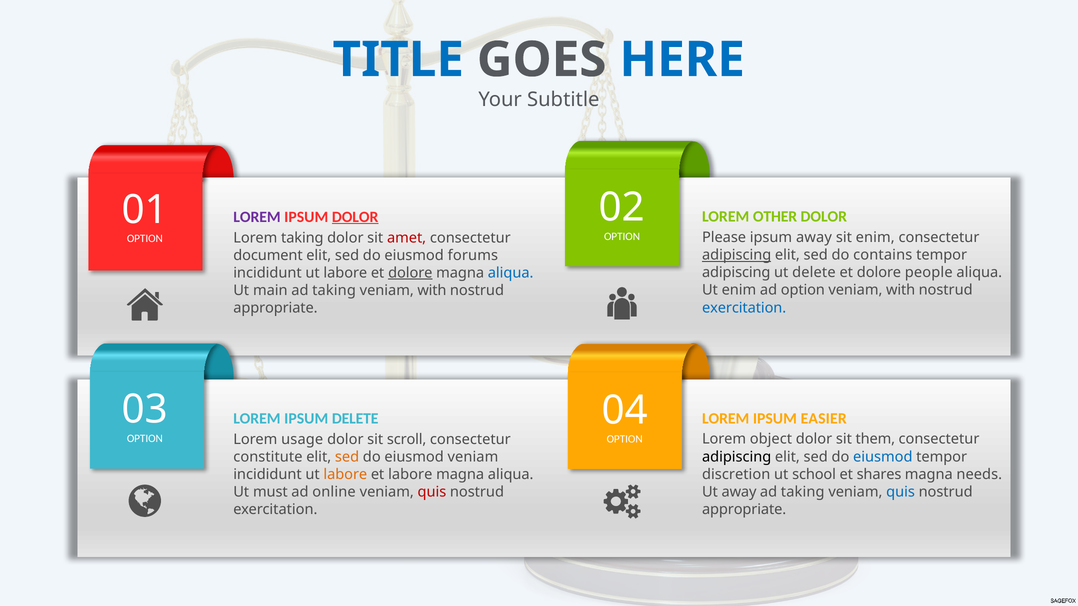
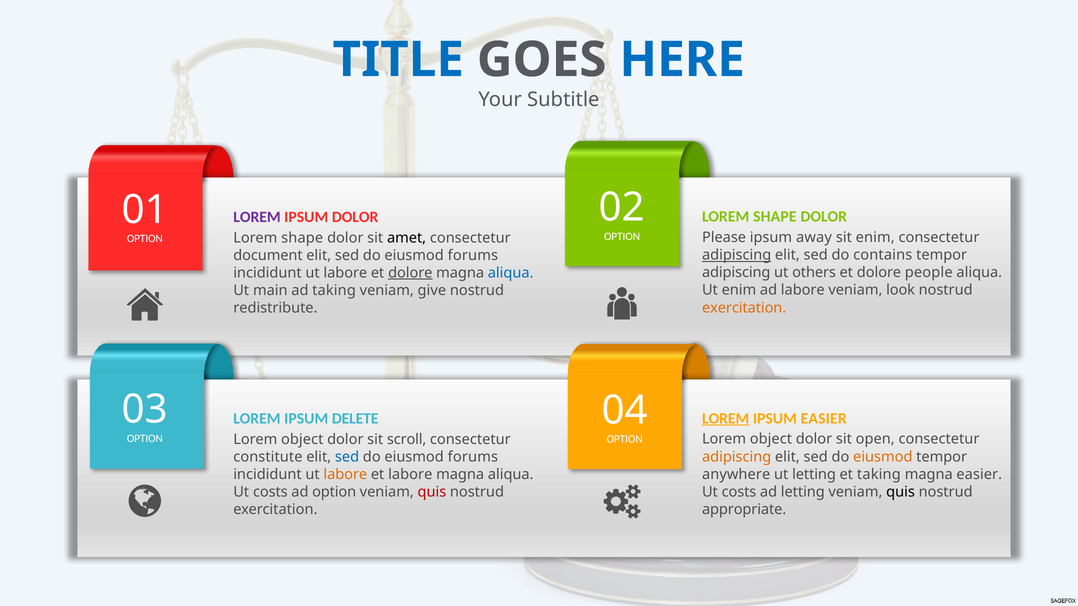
OTHER: OTHER -> SHAPE (775, 217)
DOLOR underline: present -> none (355, 217)
taking: taking -> shape (302, 238)
amet colour: red -> black (407, 238)
ut delete: delete -> others (814, 273)
ad option: option -> labore (803, 290)
with: with -> look (901, 290)
with: with -> give (432, 290)
exercitation colour: blue -> orange (744, 308)
appropriate: appropriate -> redistribute (275, 308)
LOREM underline: none -> present (726, 419)
usage: usage -> object (302, 440)
them: them -> open (875, 439)
adipiscing colour: black -> orange (737, 457)
eiusmod colour: blue -> orange (883, 457)
sed colour: orange -> blue (347, 457)
veniam: veniam -> forums (473, 457)
discretion: discretion -> anywhere (736, 475)
ut school: school -> letting (814, 475)
et shares: shares -> taking (879, 475)
magna needs: needs -> easier (979, 475)
away: away -> costs (739, 492)
taking: taking -> letting (803, 492)
quis colour: blue -> black (901, 492)
must: must -> costs (270, 492)
ad online: online -> option (334, 492)
